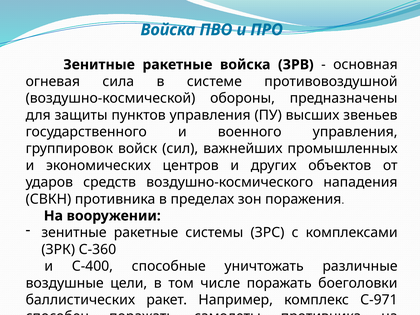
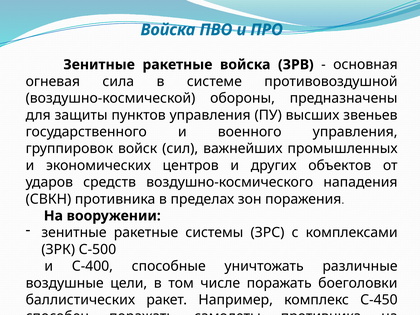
С-360: С-360 -> С-500 (97, 249)
С-971: С-971 -> С-450 (379, 300)
